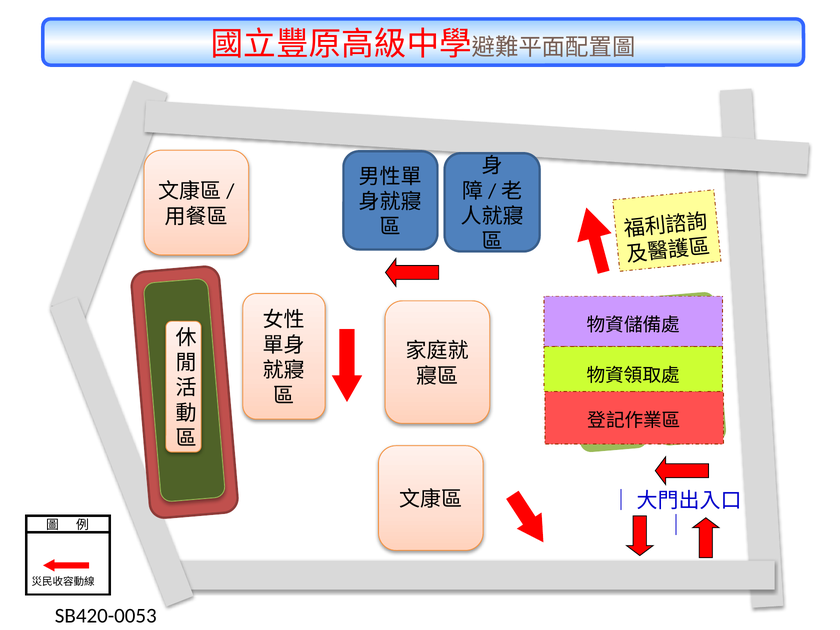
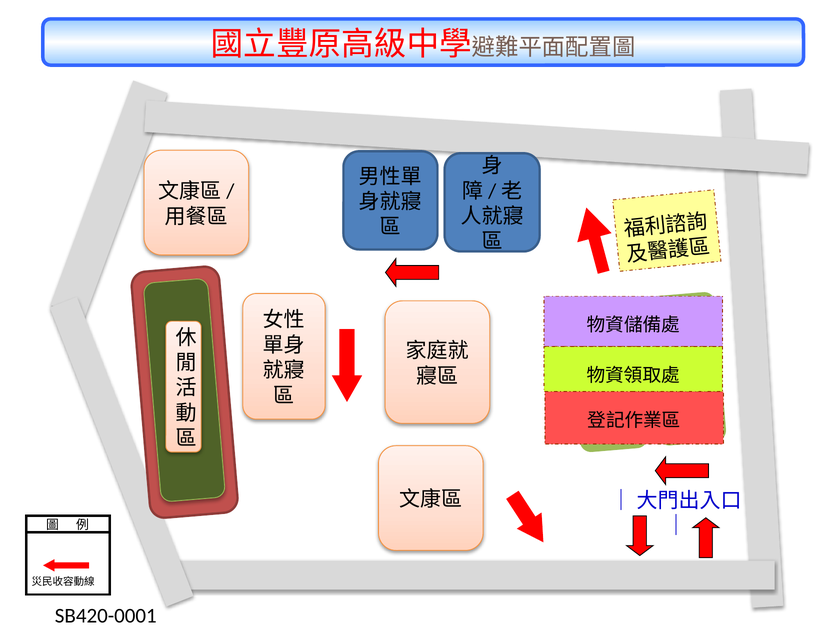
SB420-0053: SB420-0053 -> SB420-0001 (106, 616)
